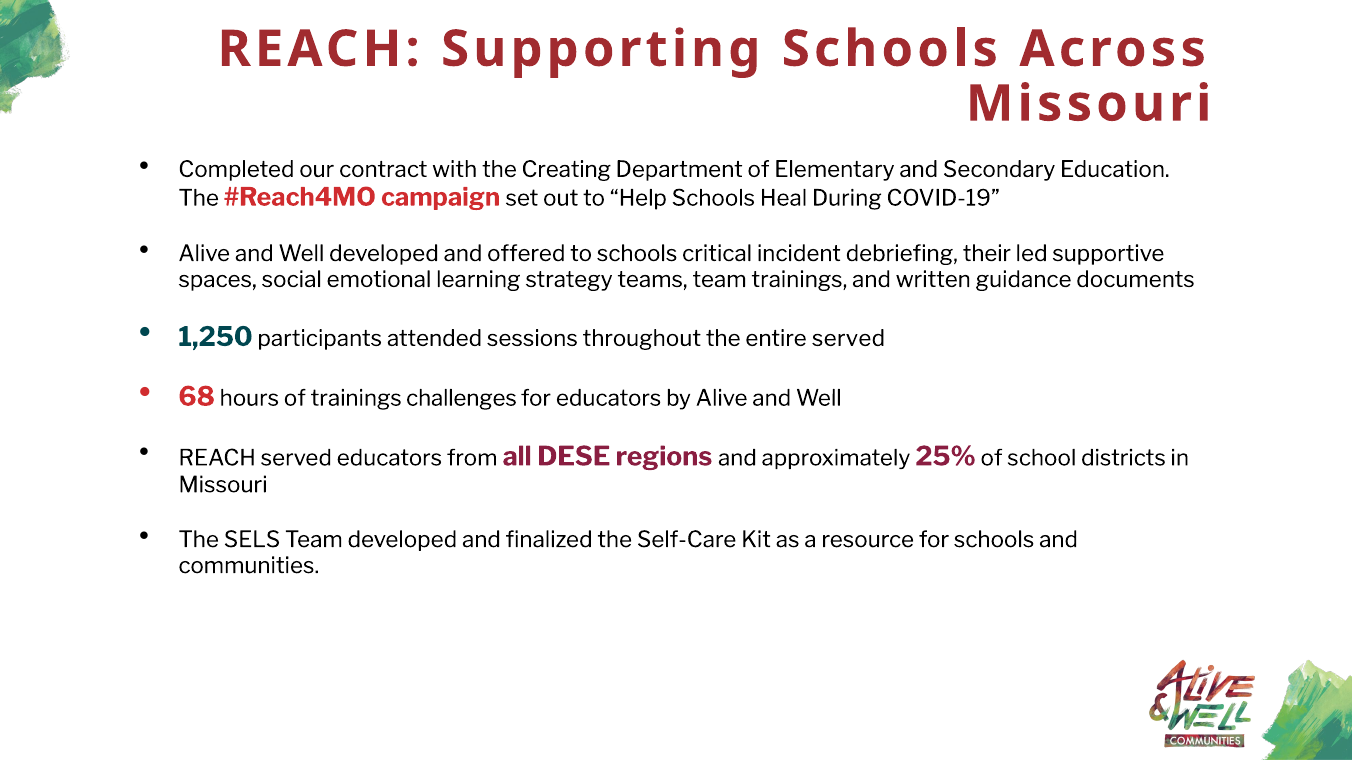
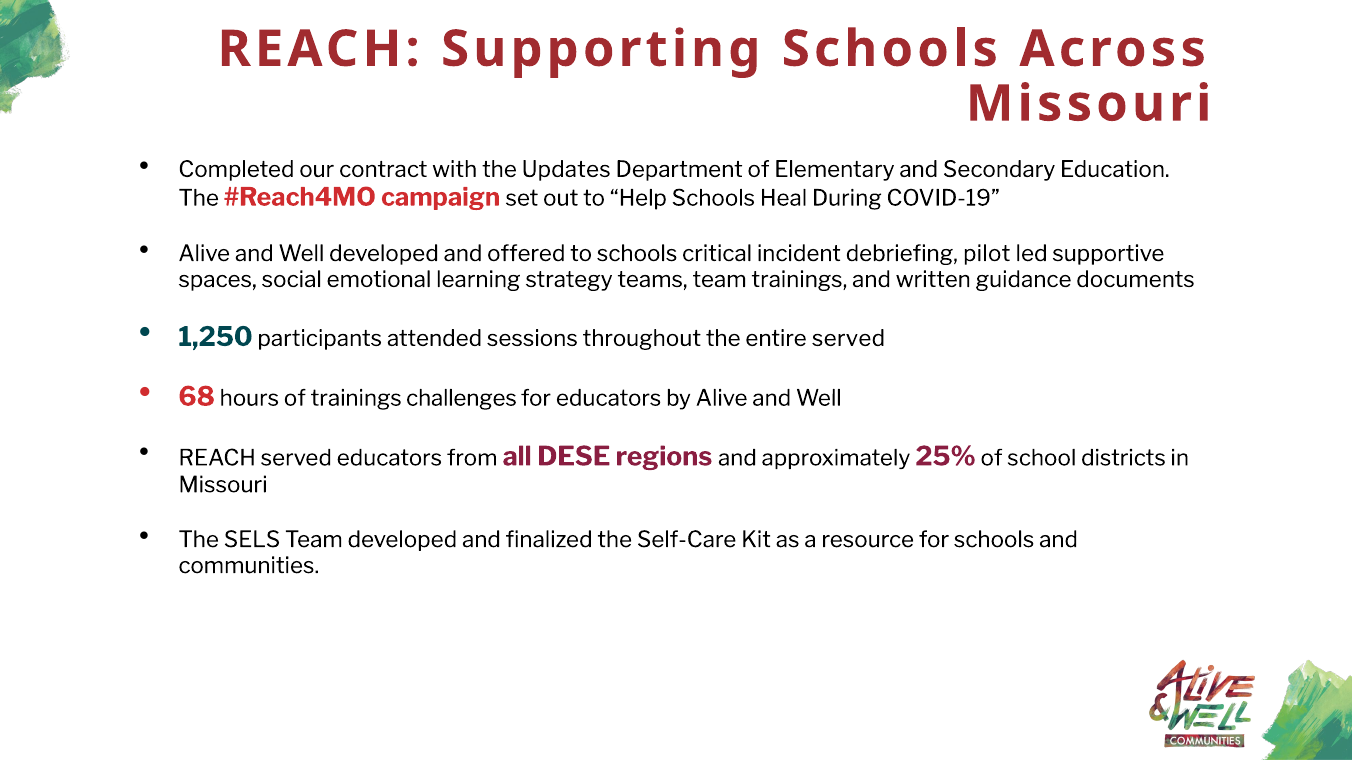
Creating: Creating -> Updates (566, 170)
their: their -> pilot (987, 254)
